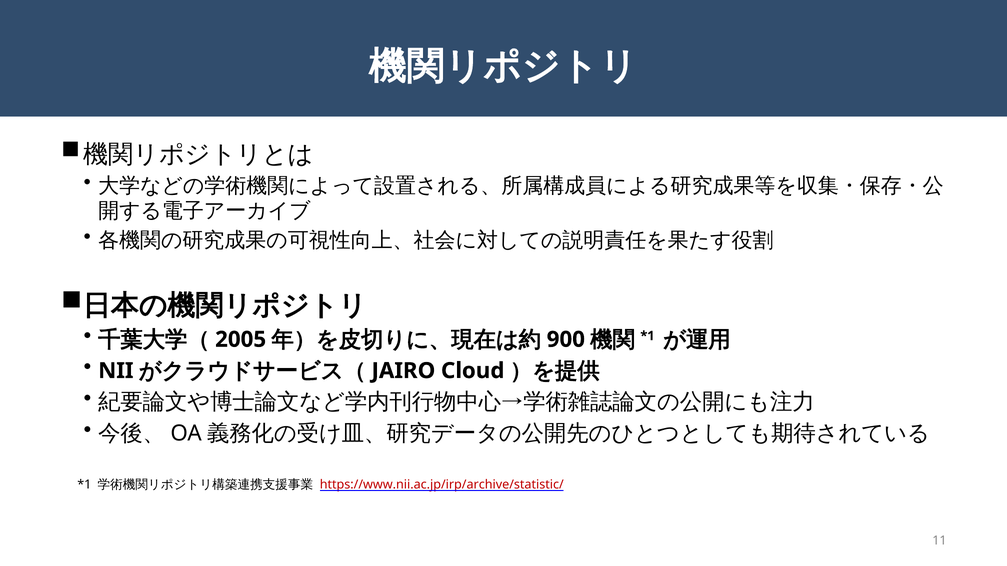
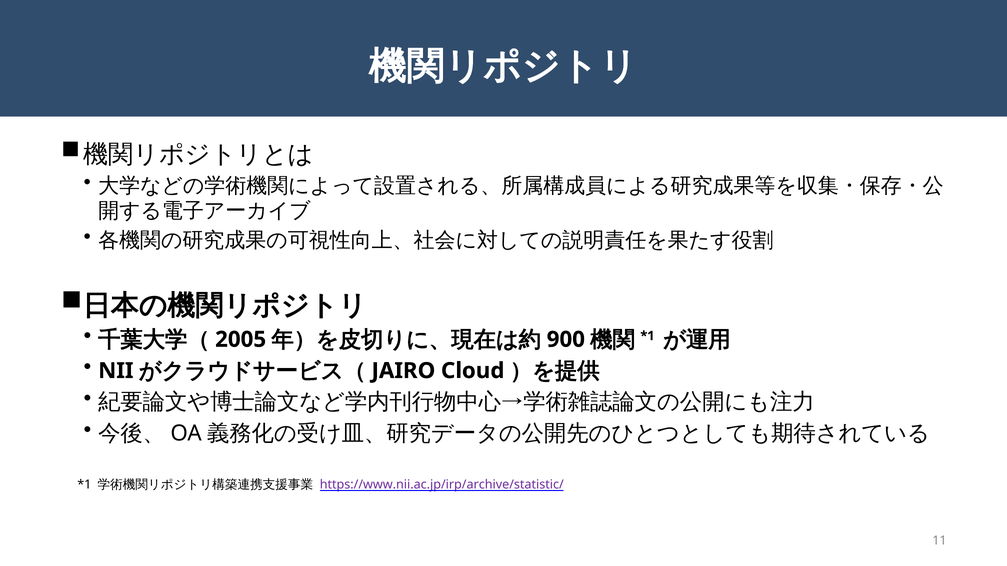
https://www.nii.ac.jp/irp/archive/statistic/ colour: red -> purple (442, 485)
